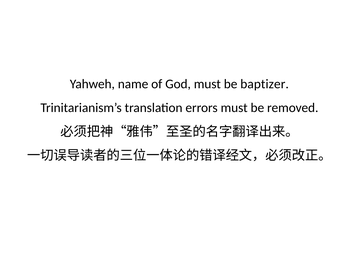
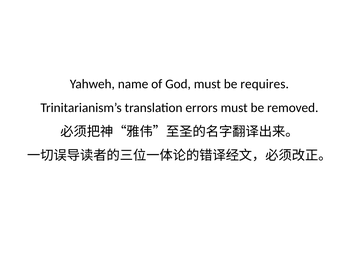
baptizer: baptizer -> requires (265, 84)
